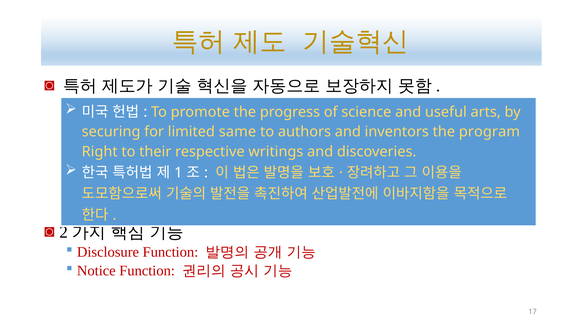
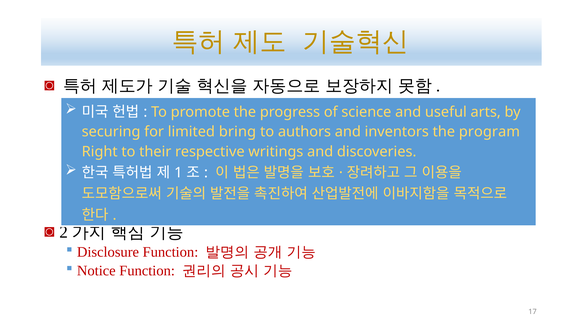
same: same -> bring (237, 132)
